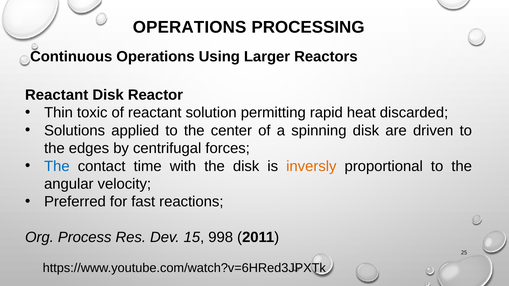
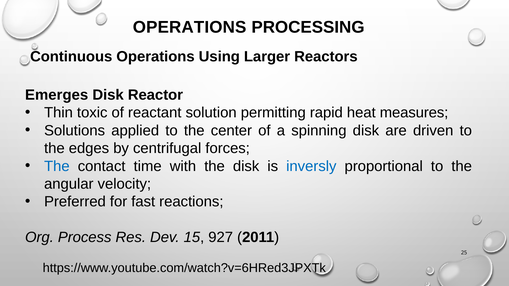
Reactant: Reactant -> Emerges (57, 95)
discarded: discarded -> measures (414, 113)
inversly colour: orange -> blue (311, 166)
998: 998 -> 927 (221, 238)
